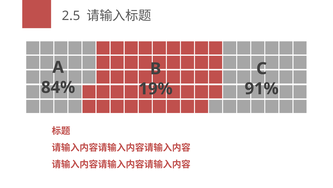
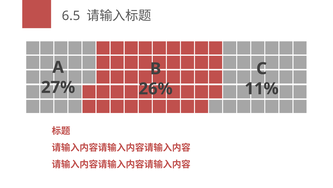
2.5: 2.5 -> 6.5 (71, 16)
84%: 84% -> 27% (58, 87)
91%: 91% -> 11% (262, 88)
19%: 19% -> 26% (156, 89)
